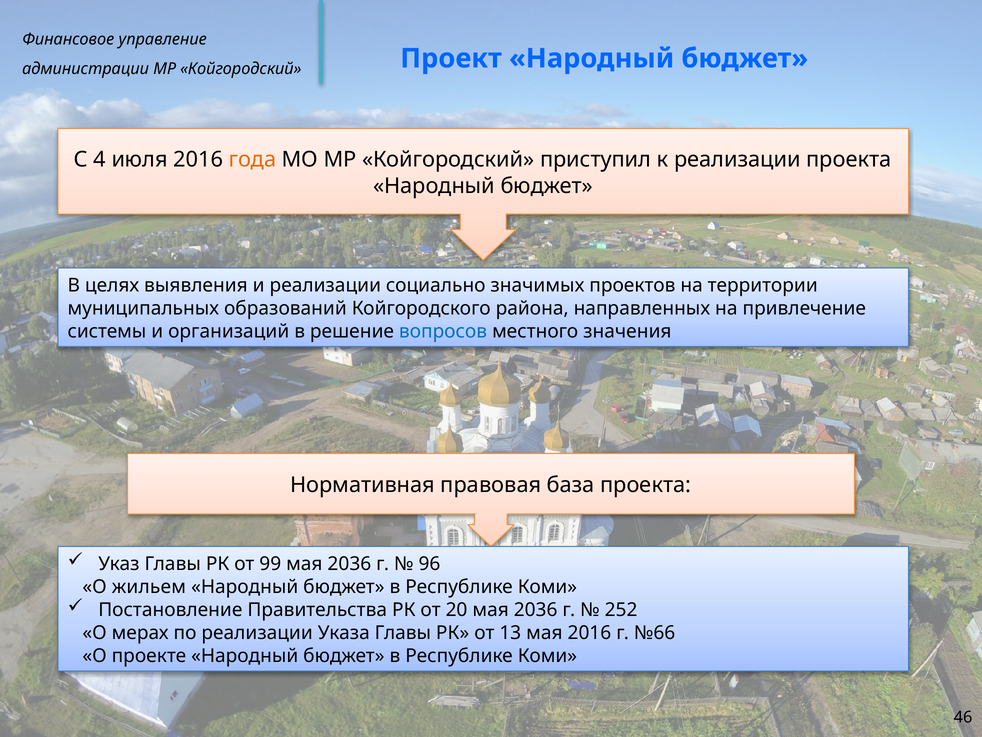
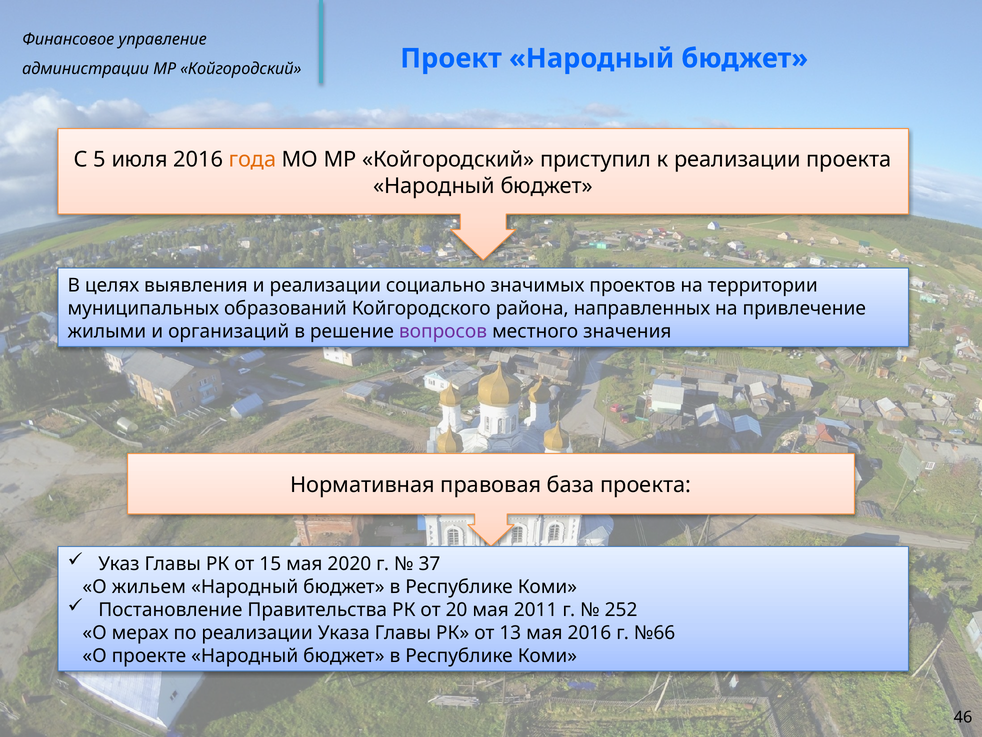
4: 4 -> 5 (100, 160)
системы: системы -> жилыми (107, 331)
вопросов colour: blue -> purple (443, 331)
99: 99 -> 15 (270, 564)
2036: 2036 -> 2020 (349, 564)
96: 96 -> 37 (429, 564)
20 мая 2036: 2036 -> 2011 (536, 610)
